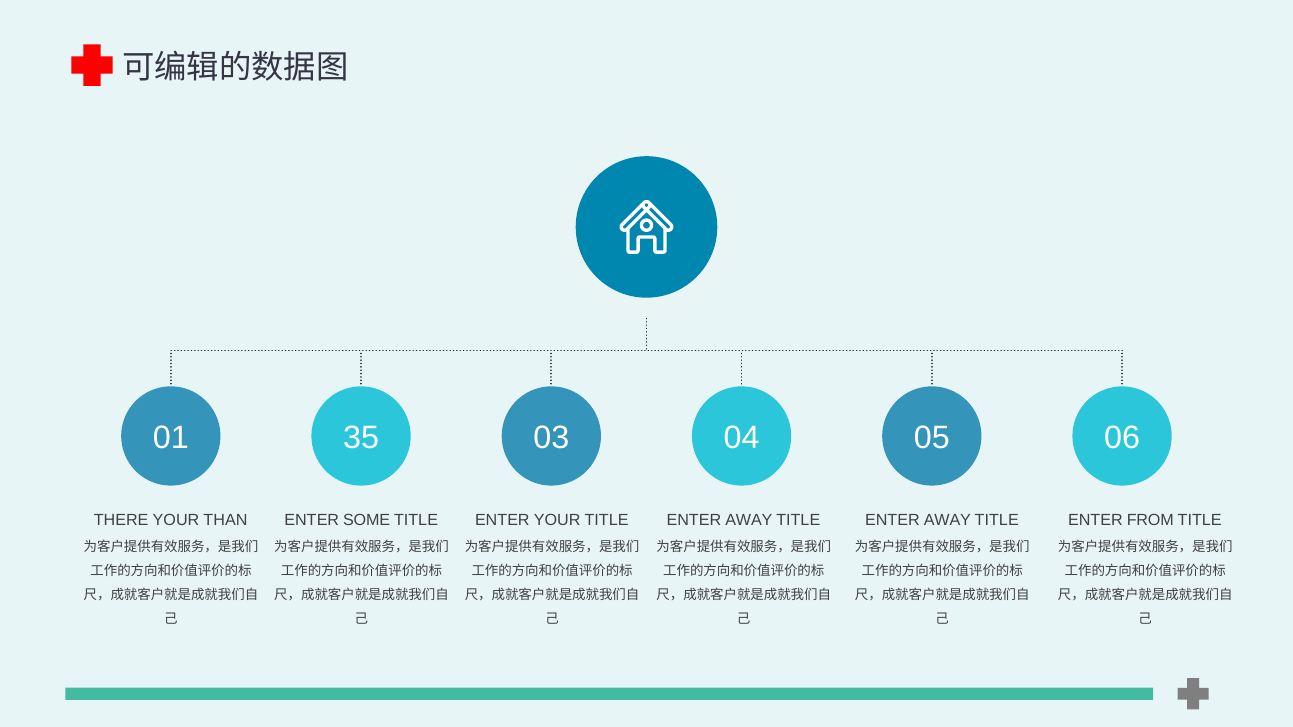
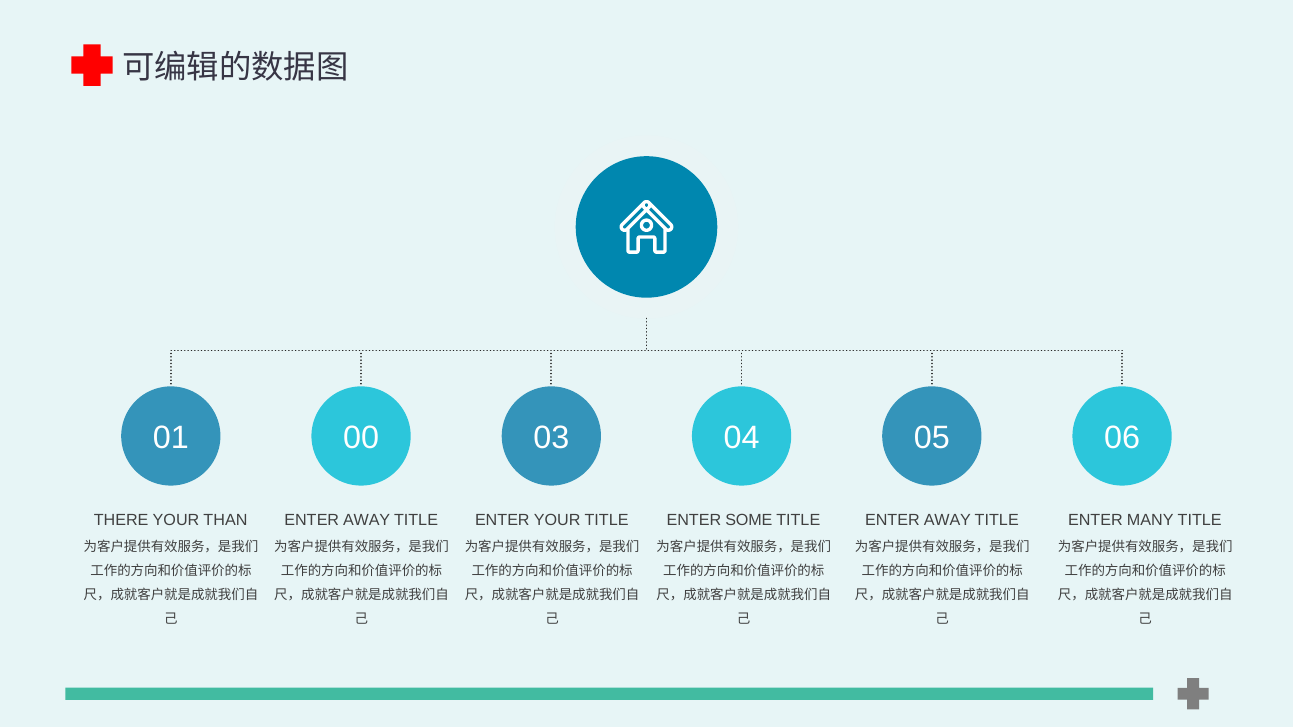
35: 35 -> 00 (361, 438)
SOME: SOME -> AWAY (367, 520)
AWAY: AWAY -> SOME (749, 520)
FROM: FROM -> MANY (1150, 520)
